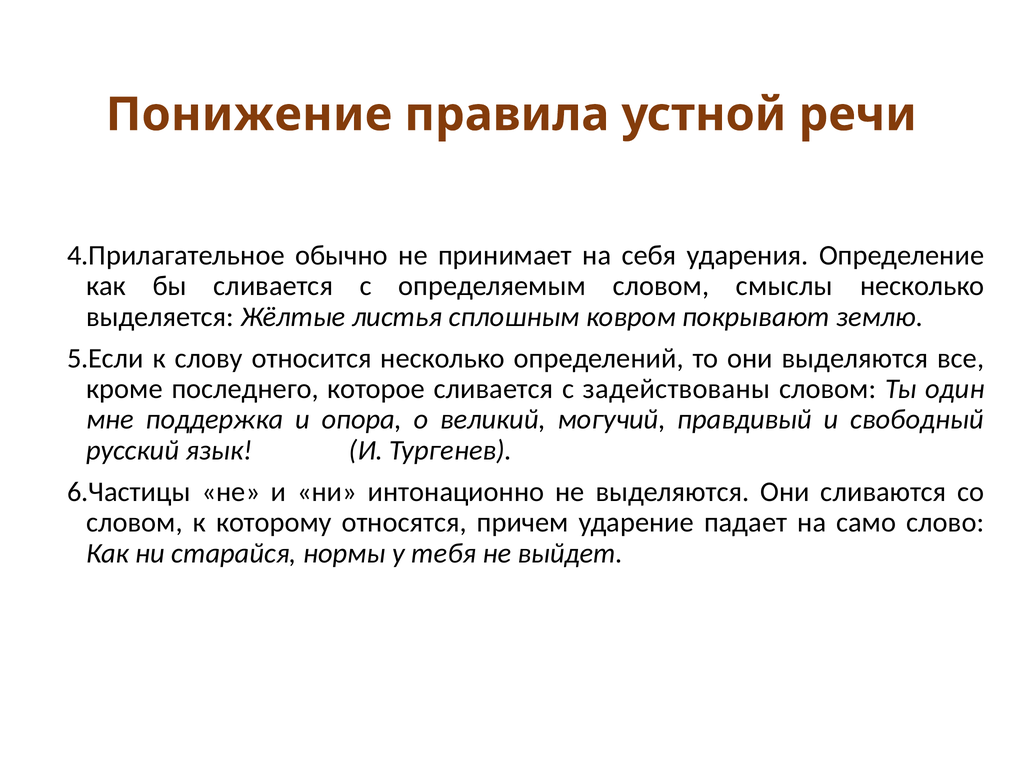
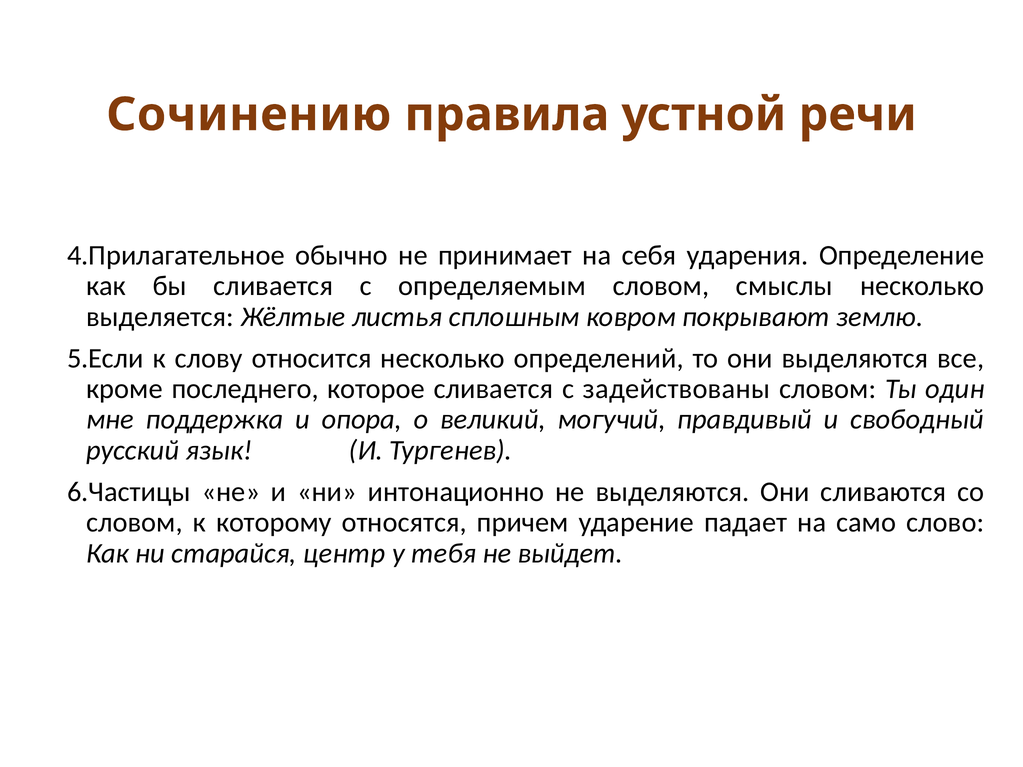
Понижение: Понижение -> Сочинению (249, 115)
нормы: нормы -> центр (344, 553)
